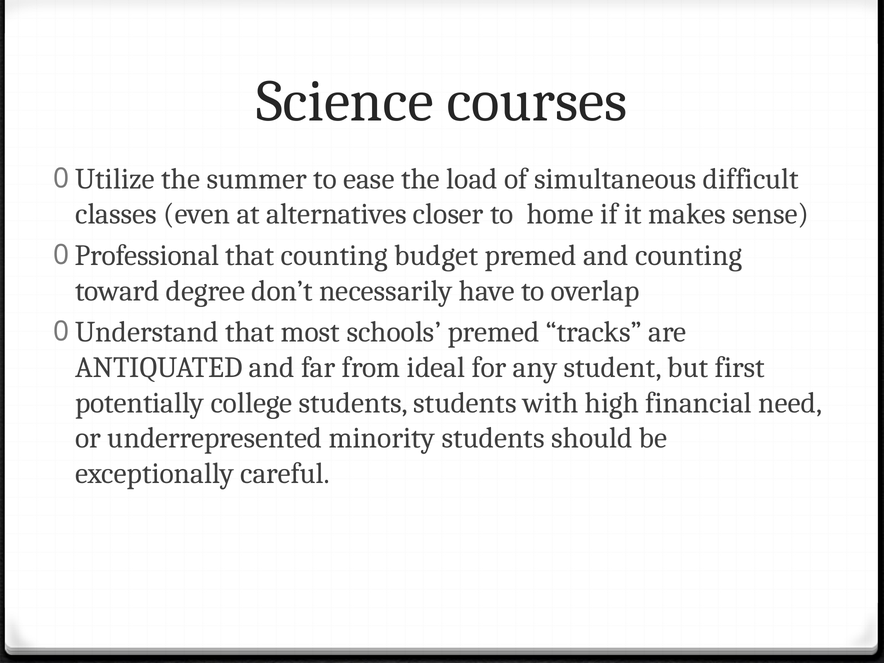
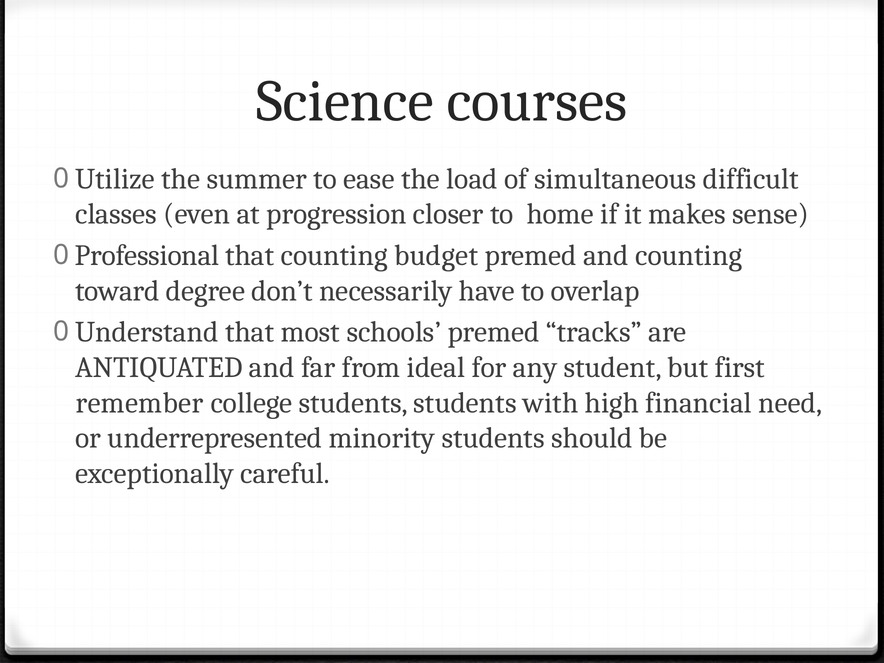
alternatives: alternatives -> progression (337, 214)
potentially: potentially -> remember (139, 403)
